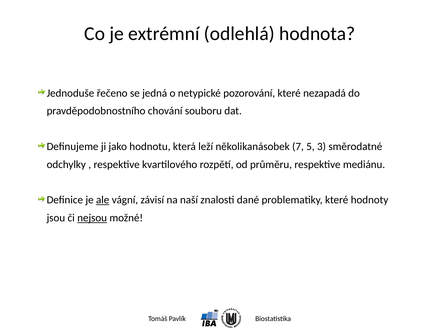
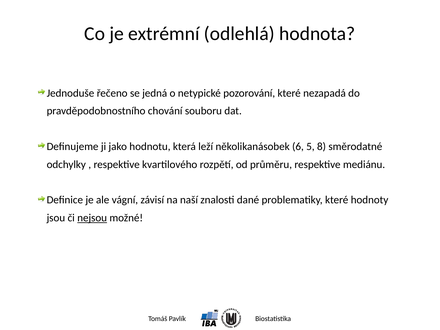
7: 7 -> 6 (298, 147)
3: 3 -> 8 (321, 147)
ale underline: present -> none (103, 200)
